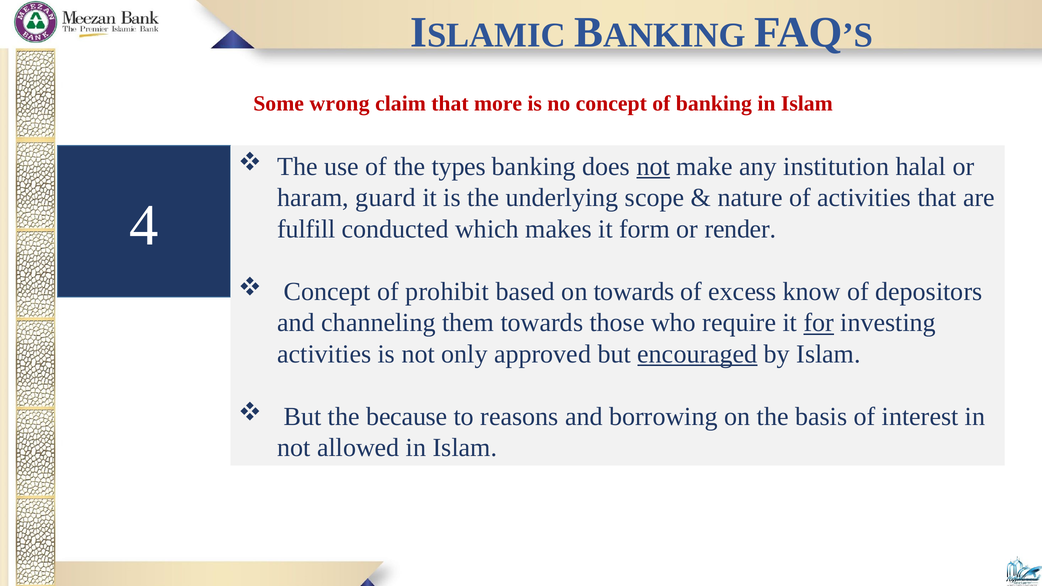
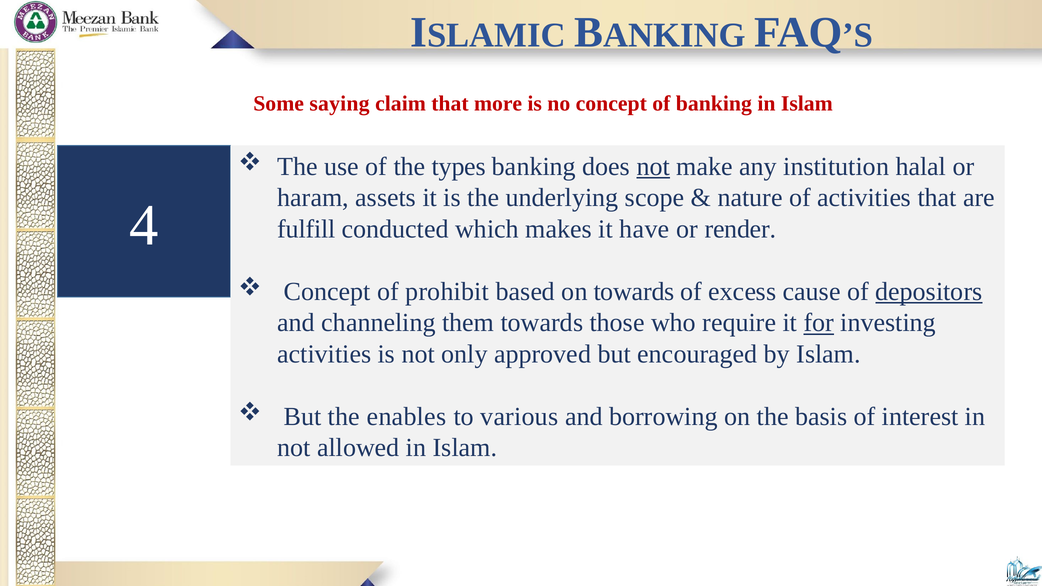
wrong: wrong -> saying (340, 104)
guard: guard -> assets (386, 198)
form: form -> have (644, 229)
know: know -> cause (812, 292)
depositors underline: none -> present (929, 292)
encouraged underline: present -> none (697, 354)
because: because -> enables (407, 417)
reasons: reasons -> various (519, 417)
